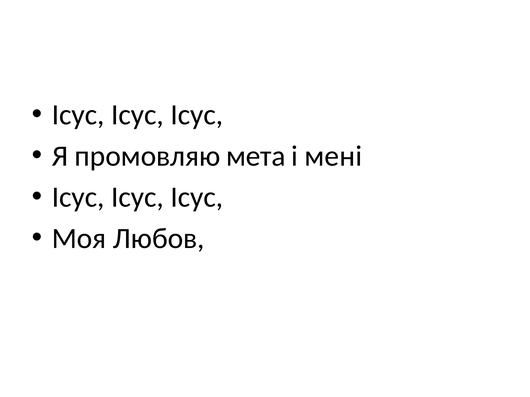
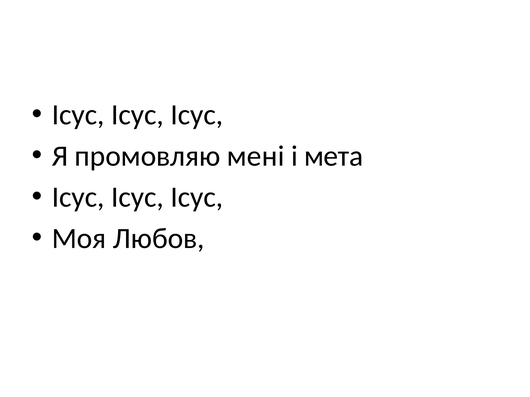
мета: мета -> мені (256, 156)
мені: мені -> мета (334, 156)
